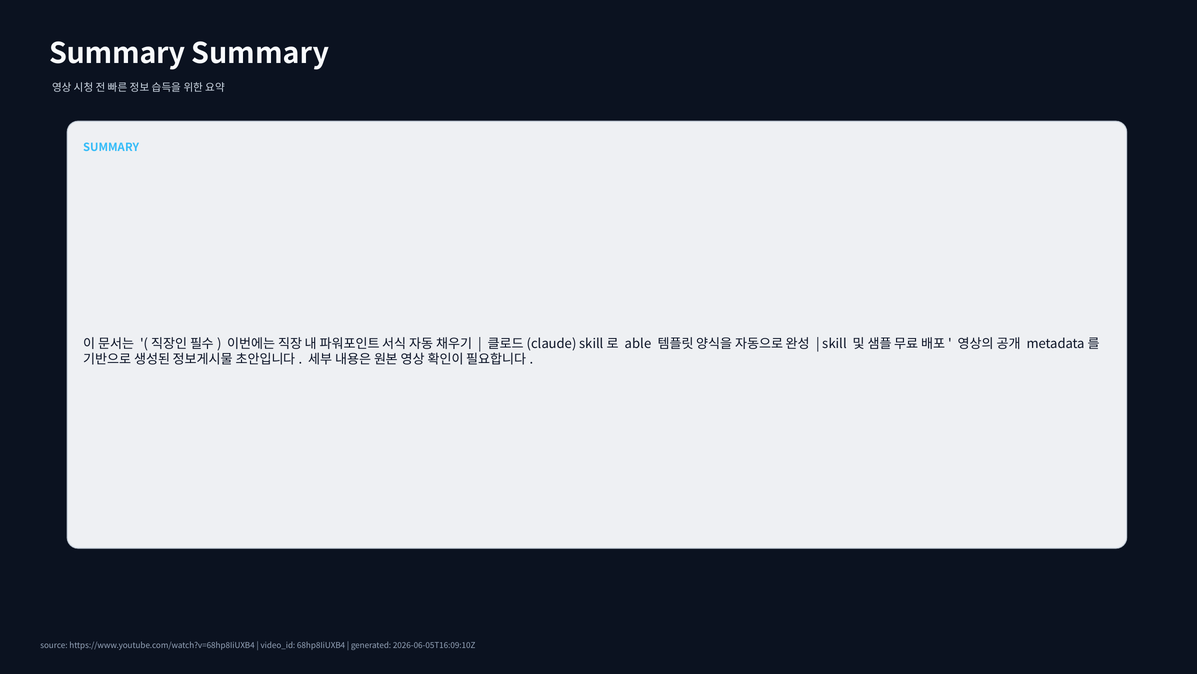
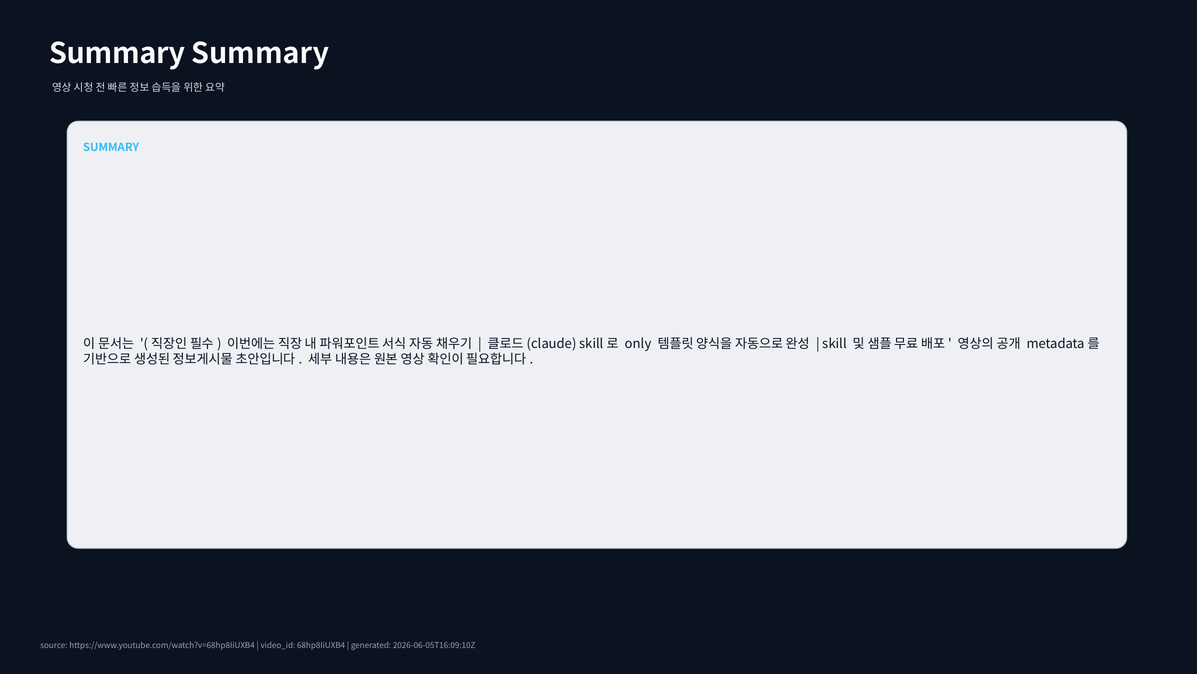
able: able -> only (638, 344)
